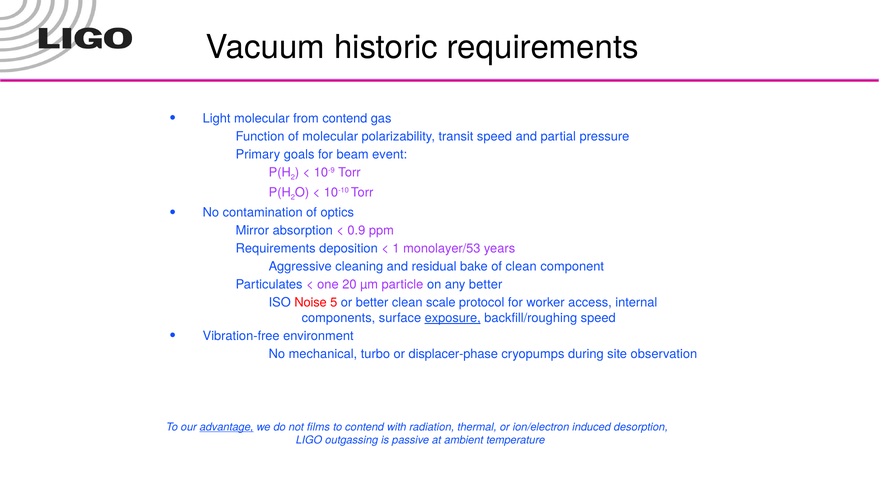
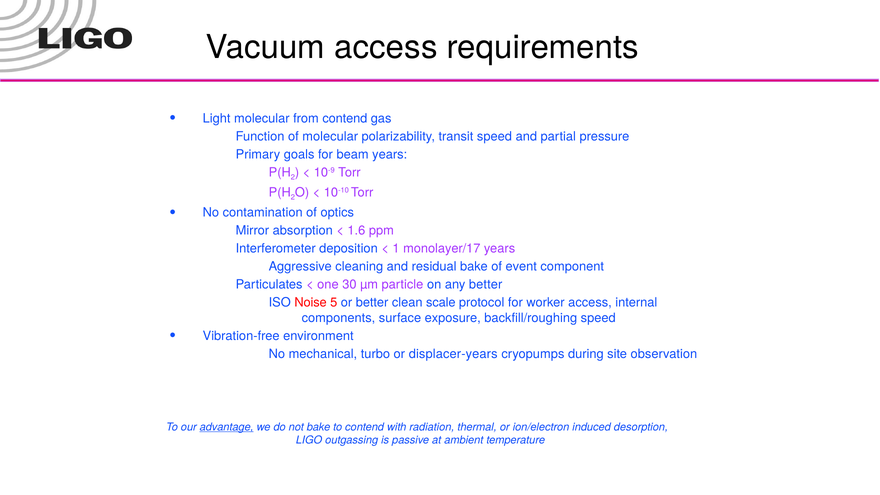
Vacuum historic: historic -> access (386, 47)
beam event: event -> years (390, 154)
0.9: 0.9 -> 1.6 (356, 231)
Requirements: Requirements -> Interferometer (276, 249)
monolayer/53: monolayer/53 -> monolayer/17 (442, 249)
of clean: clean -> event (521, 267)
20: 20 -> 30 (349, 285)
exposure underline: present -> none (453, 318)
displacer-phase: displacer-phase -> displacer-years (453, 354)
not films: films -> bake (319, 427)
